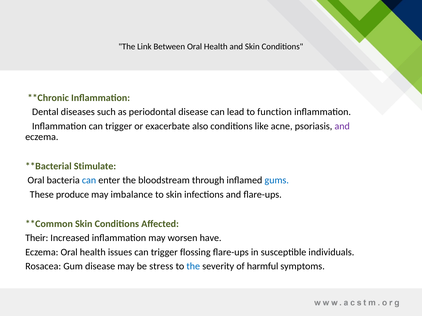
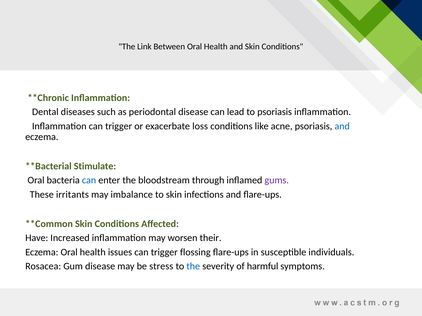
to function: function -> psoriasis (275, 112)
also: also -> loss (200, 126)
and colour: purple -> blue (342, 126)
gums colour: blue -> purple (277, 181)
produce: produce -> irritants (72, 195)
Their: Their -> Have (37, 238)
have: have -> their (211, 238)
